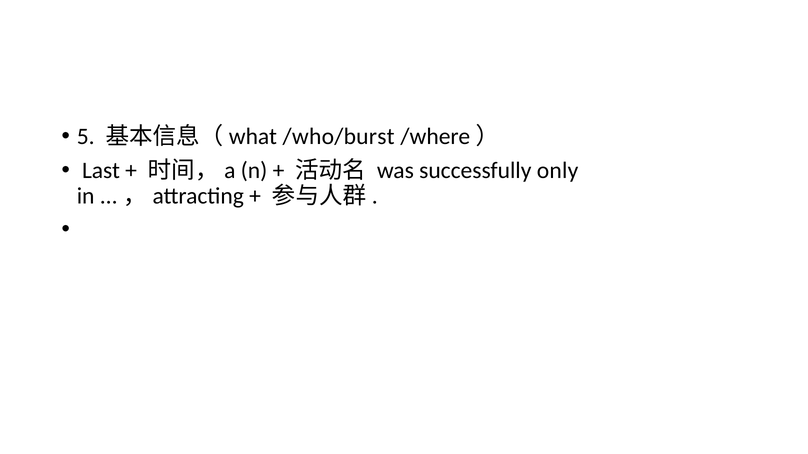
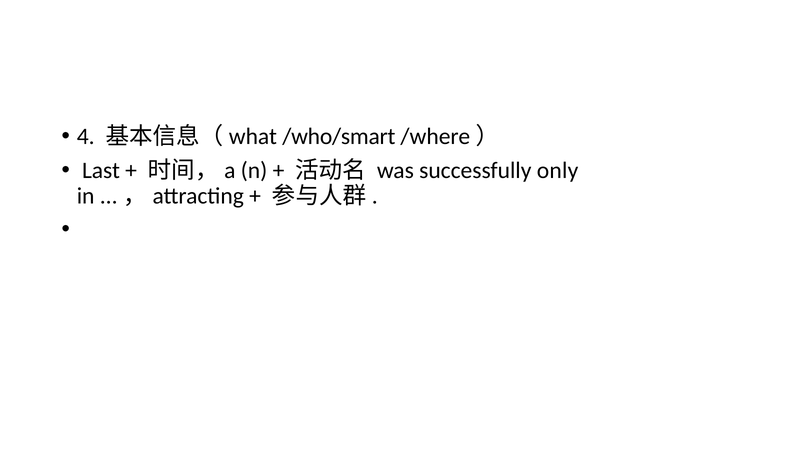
5: 5 -> 4 (86, 137)
/who/burst: /who/burst -> /who/smart (339, 137)
